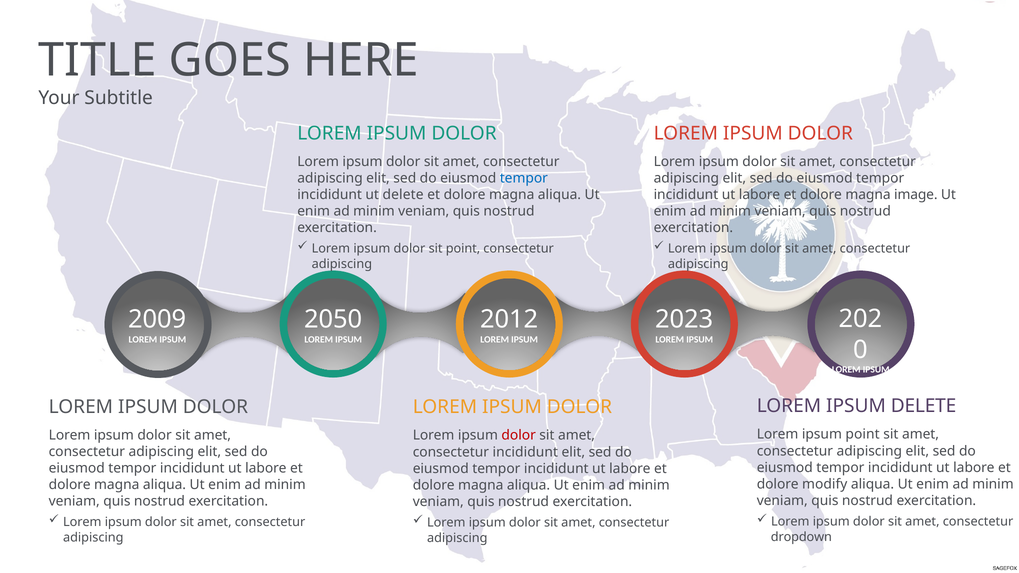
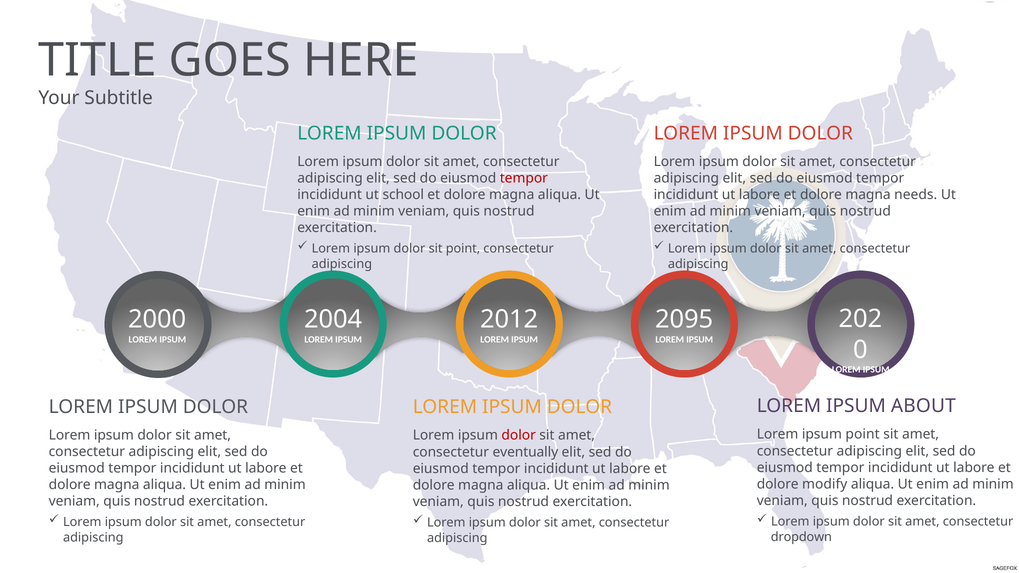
tempor colour: blue -> red (524, 178)
ut delete: delete -> school (403, 195)
image: image -> needs (916, 195)
2009: 2009 -> 2000 (157, 320)
2050: 2050 -> 2004 (333, 320)
2023: 2023 -> 2095 (684, 320)
IPSUM DELETE: DELETE -> ABOUT (923, 406)
consectetur incididunt: incididunt -> eventually (525, 452)
